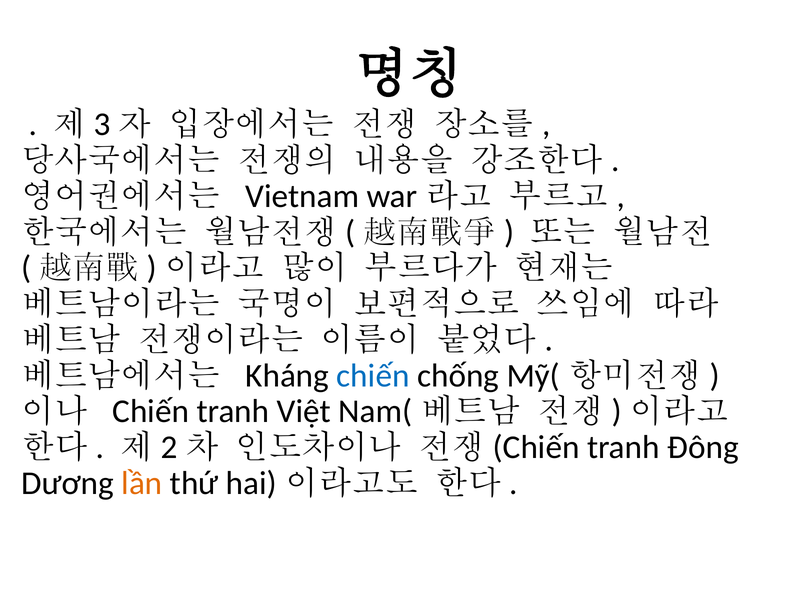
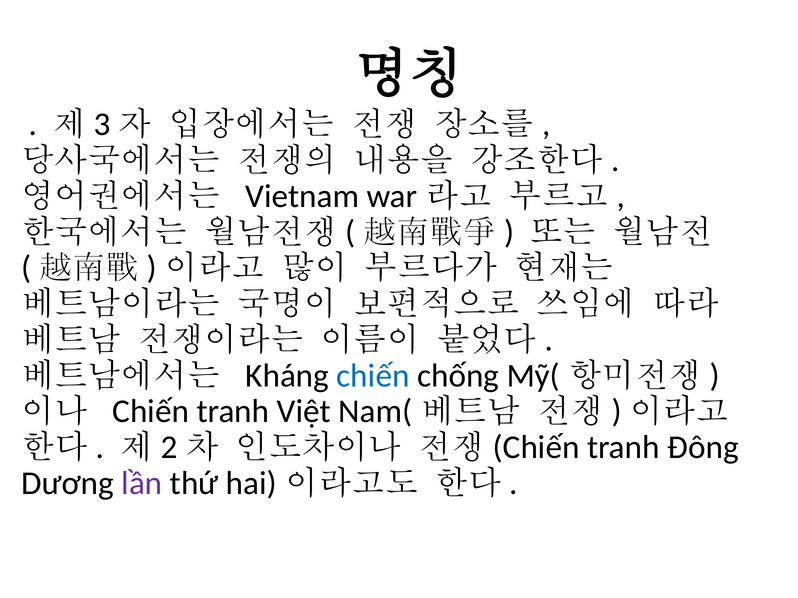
lần colour: orange -> purple (142, 484)
